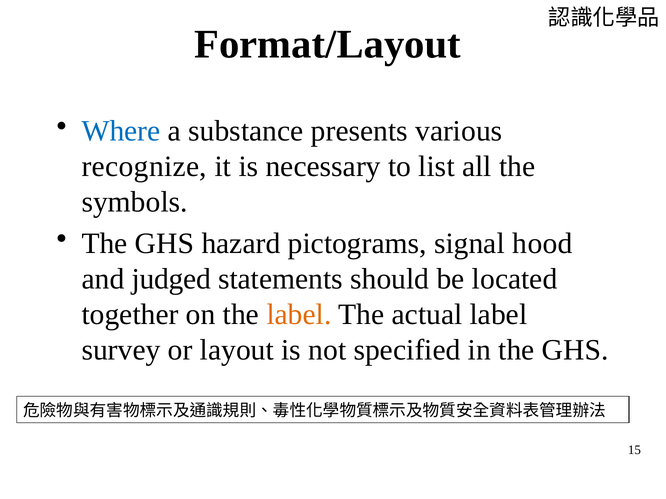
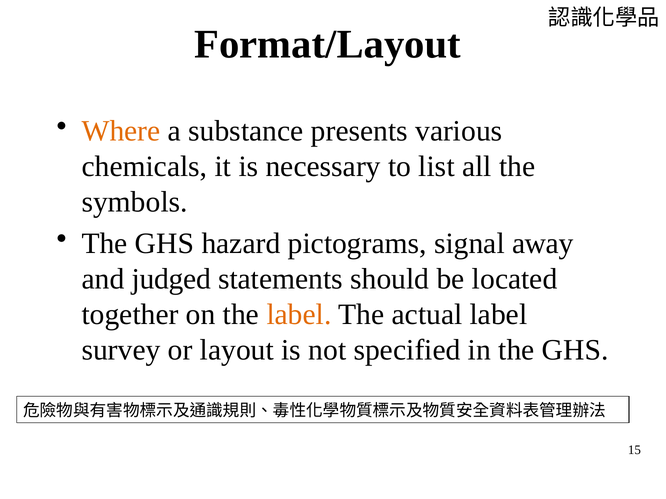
Where colour: blue -> orange (121, 131)
recognize: recognize -> chemicals (144, 167)
hood: hood -> away (543, 244)
